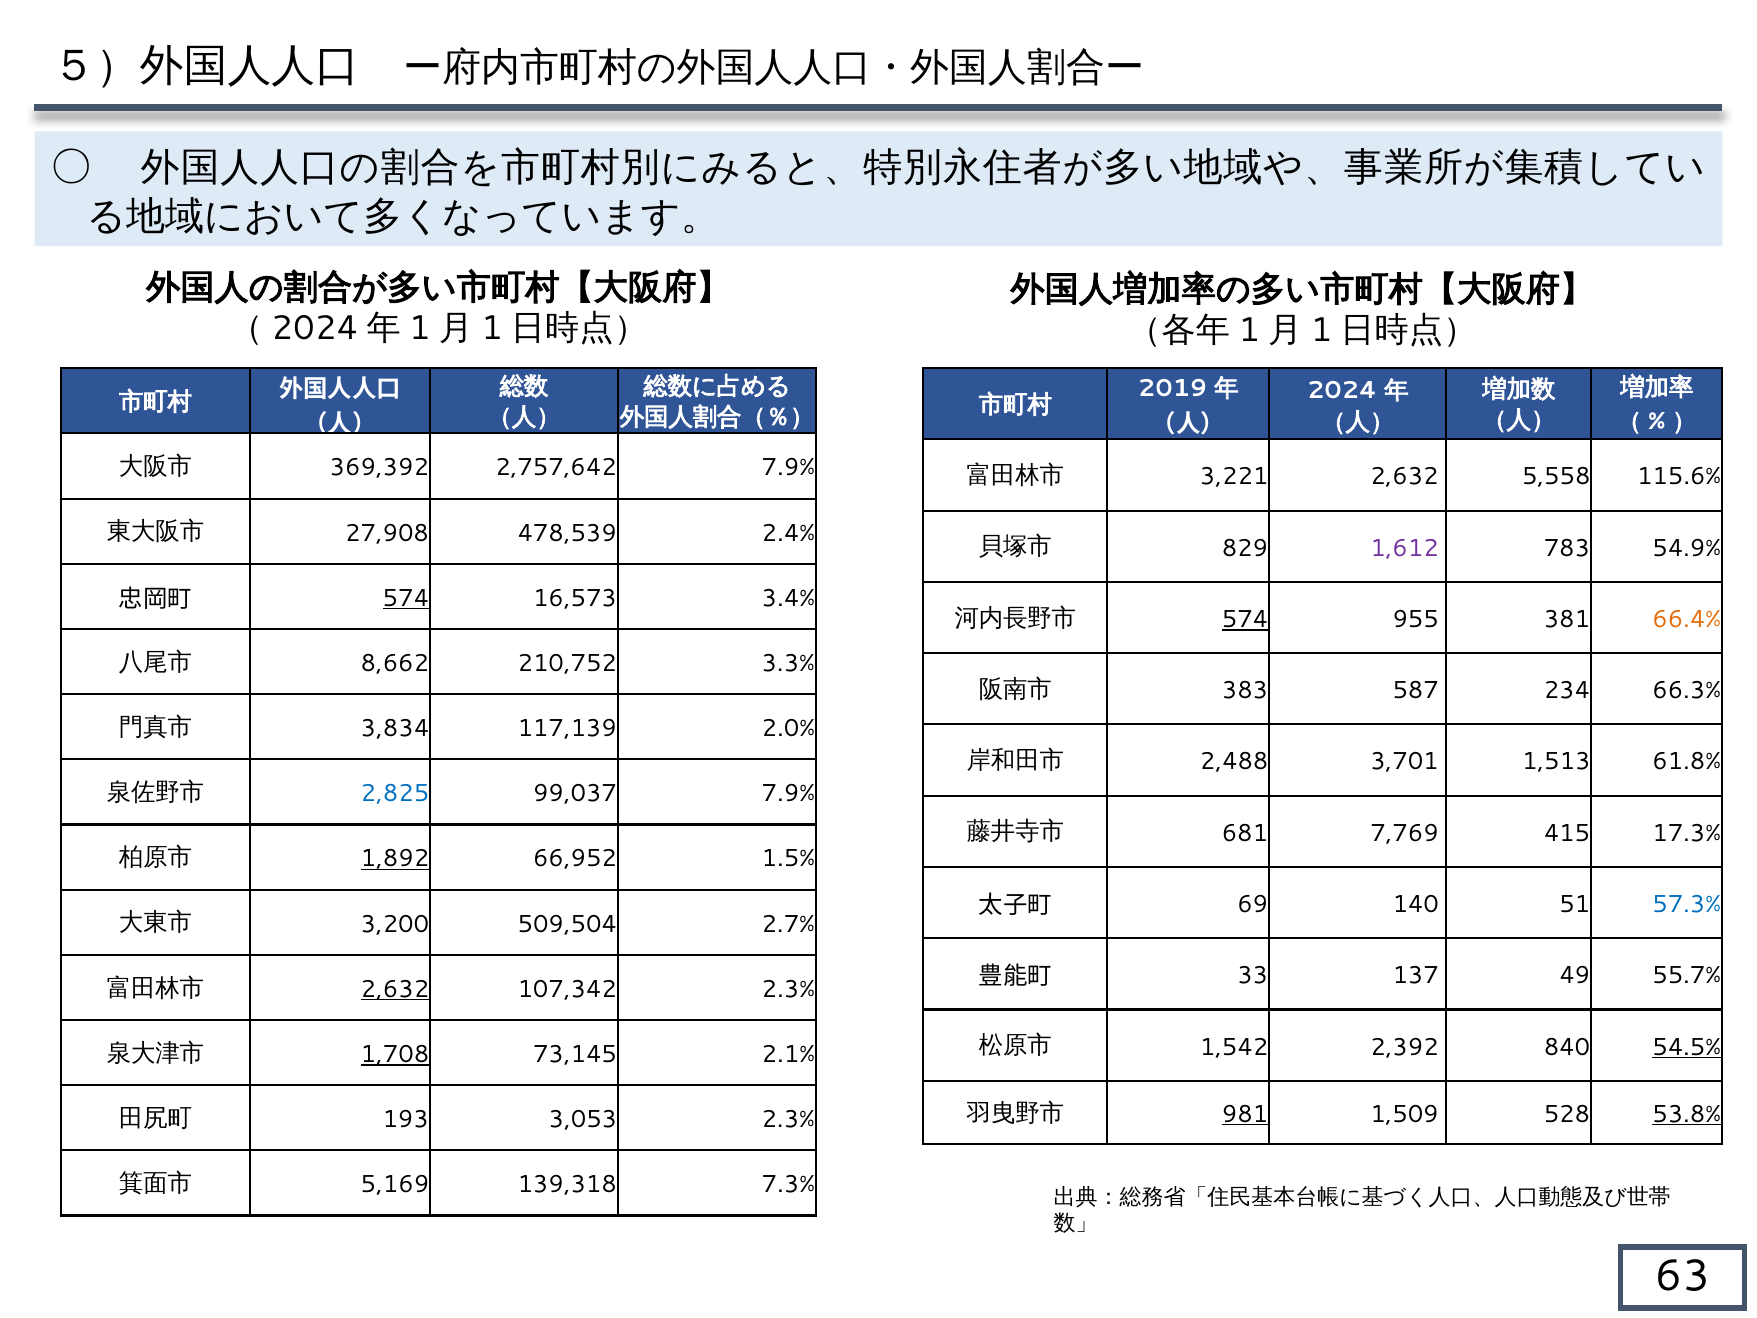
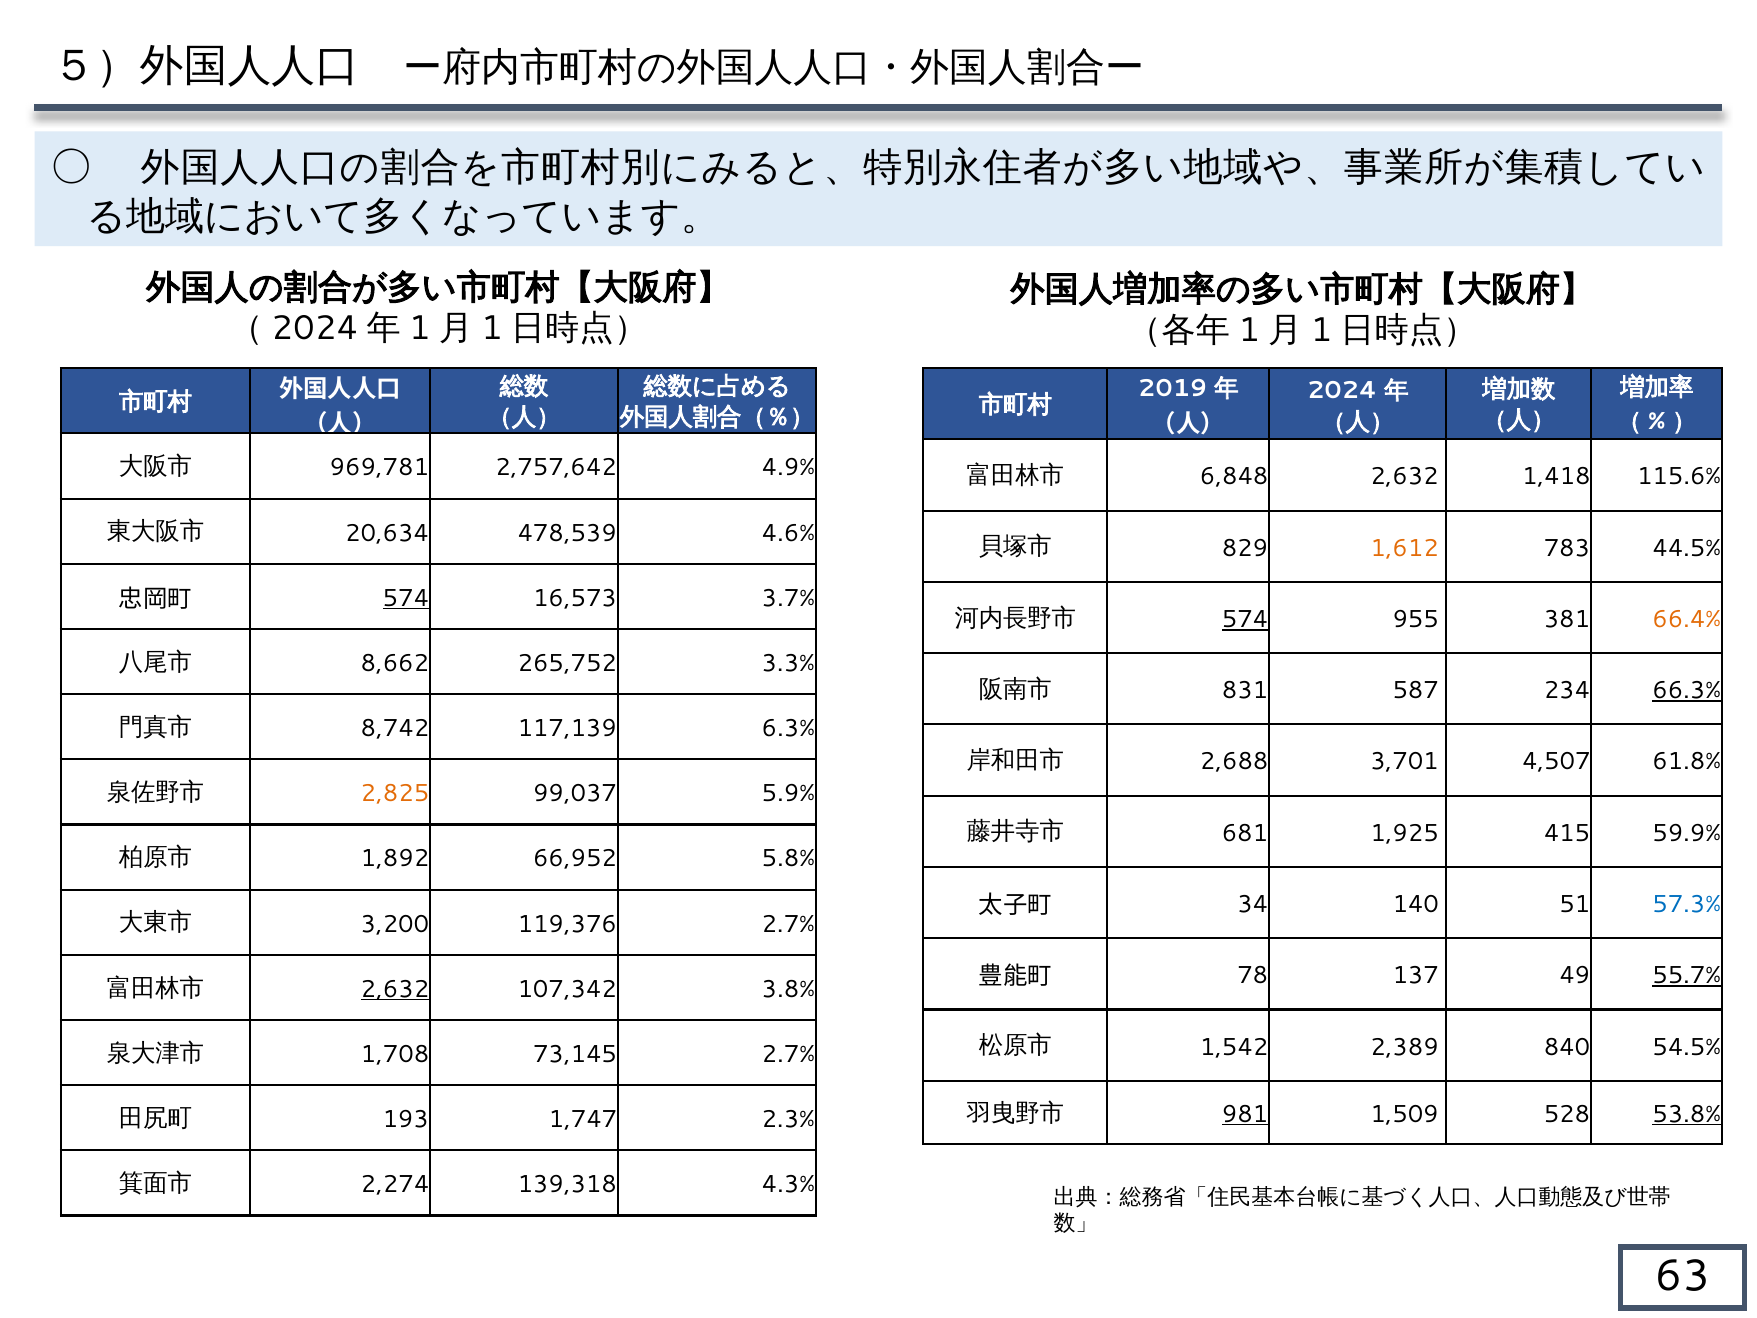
369,392: 369,392 -> 969,781 (379, 468)
2,757,642 7.9%: 7.9% -> 4.9% (788, 468)
3,221: 3,221 -> 6,848 (1234, 477)
5,558: 5,558 -> 1,418 (1556, 477)
27,908: 27,908 -> 20,634 (387, 533)
2.4%: 2.4% -> 4.6% (788, 533)
1,612 colour: purple -> orange (1405, 548)
54.9%: 54.9% -> 44.5% (1687, 548)
3.4%: 3.4% -> 3.7% (788, 598)
210,752: 210,752 -> 265,752 (567, 663)
383: 383 -> 831 (1245, 691)
66.3% underline: none -> present (1687, 691)
3,834: 3,834 -> 8,742 (395, 728)
2.0%: 2.0% -> 6.3% (788, 728)
2,488: 2,488 -> 2,688 (1234, 762)
1,513: 1,513 -> 4,507 (1556, 762)
2,825 colour: blue -> orange (395, 794)
99,037 7.9%: 7.9% -> 5.9% (788, 794)
7,769: 7,769 -> 1,925 (1405, 833)
17.3%: 17.3% -> 59.9% (1687, 833)
1,892 underline: present -> none (395, 859)
1.5%: 1.5% -> 5.8% (788, 859)
69: 69 -> 34 (1253, 904)
509,504: 509,504 -> 119,376 (567, 924)
33: 33 -> 78 (1253, 976)
55.7% underline: none -> present (1687, 976)
107,342 2.3%: 2.3% -> 3.8% (788, 989)
2,392: 2,392 -> 2,389 (1405, 1047)
54.5% underline: present -> none (1687, 1047)
1,708 underline: present -> none (395, 1054)
73,145 2.1%: 2.1% -> 2.7% (788, 1054)
3,053: 3,053 -> 1,747 (583, 1119)
5,169: 5,169 -> 2,274 (395, 1185)
7.3%: 7.3% -> 4.3% (788, 1185)
